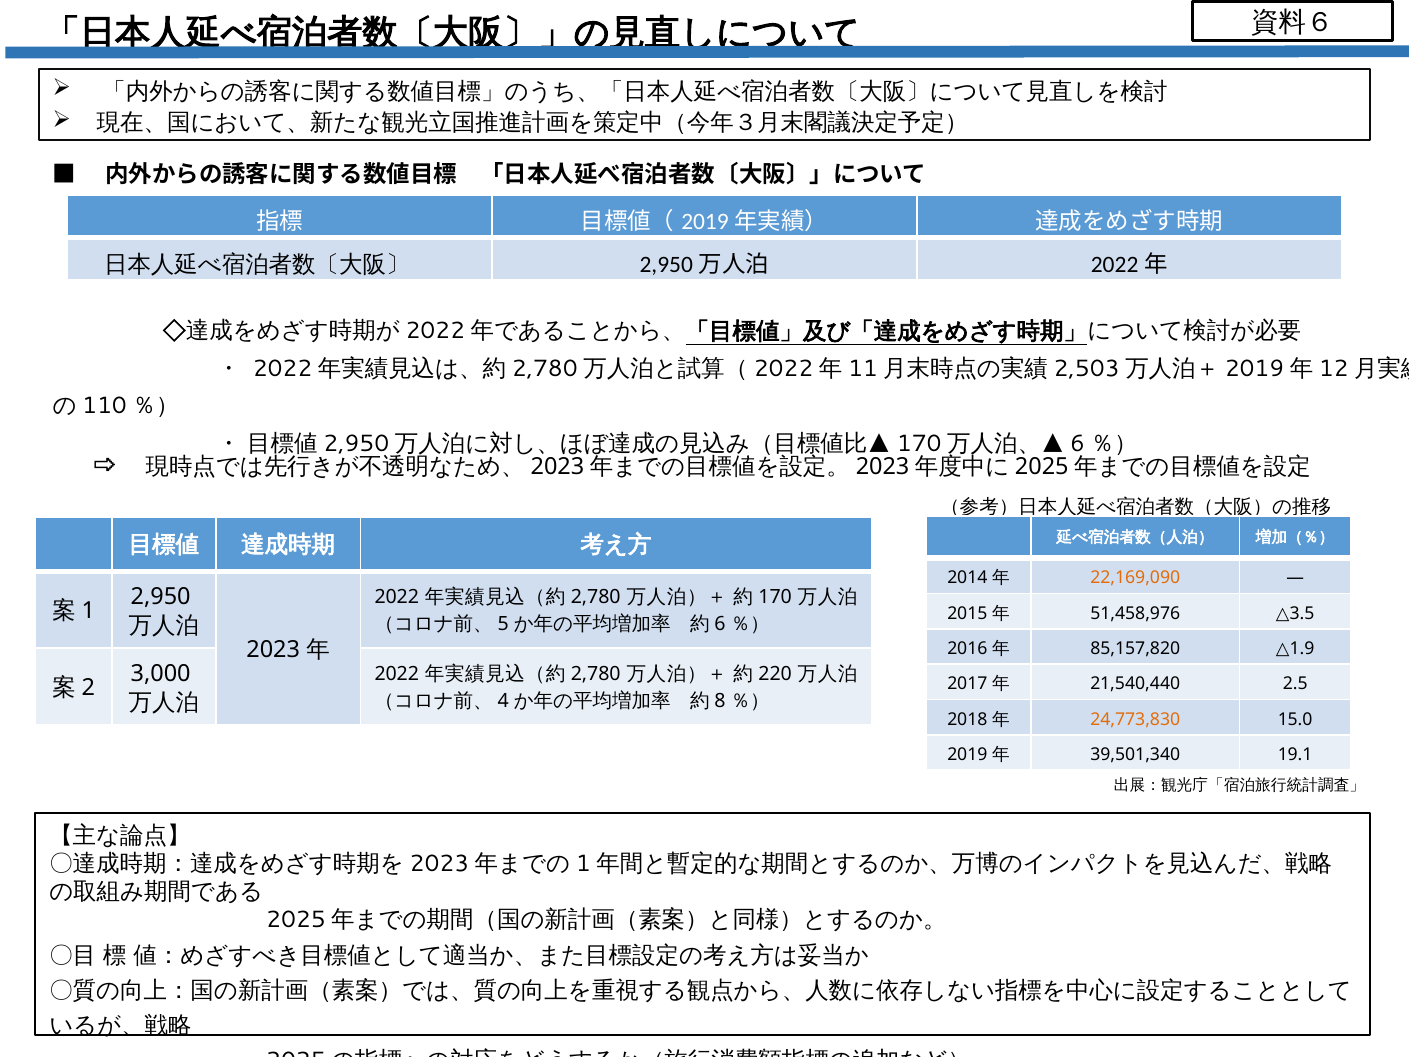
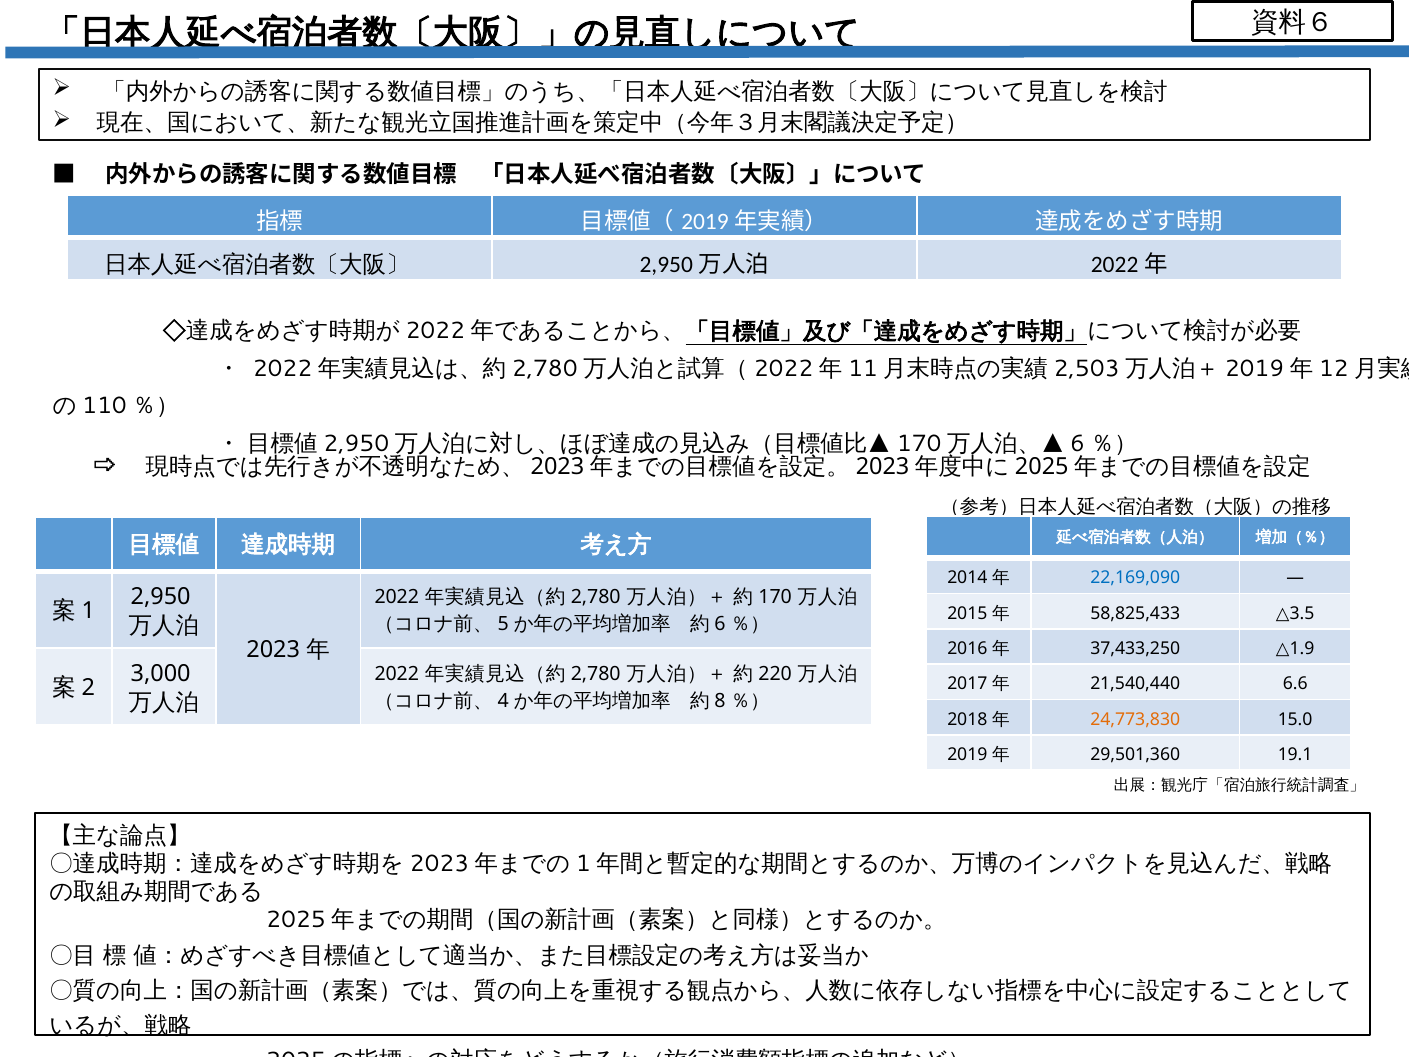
22,169,090 colour: orange -> blue (1135, 578)
51,458,976: 51,458,976 -> 58,825,433 (1135, 613)
85,157,820: 85,157,820 -> 37,433,250 (1135, 649)
2.5: 2.5 -> 6.6 (1295, 684)
39,501,340: 39,501,340 -> 29,501,360 (1135, 755)
